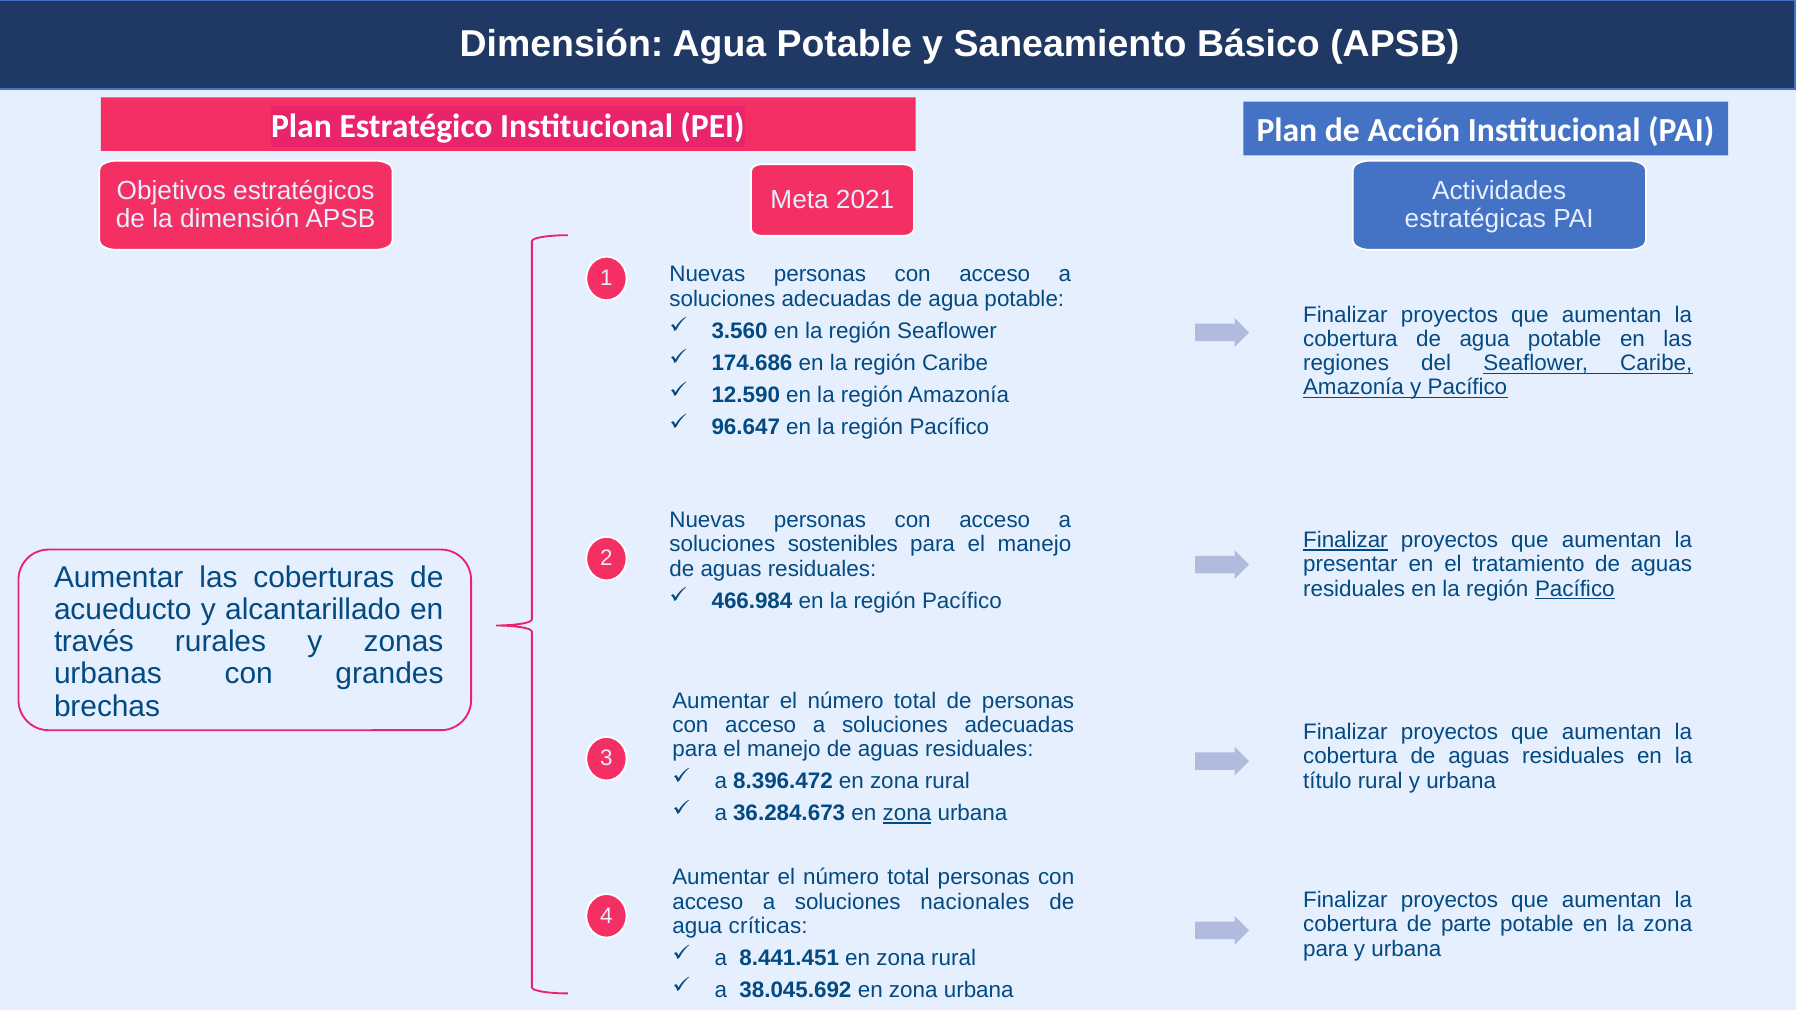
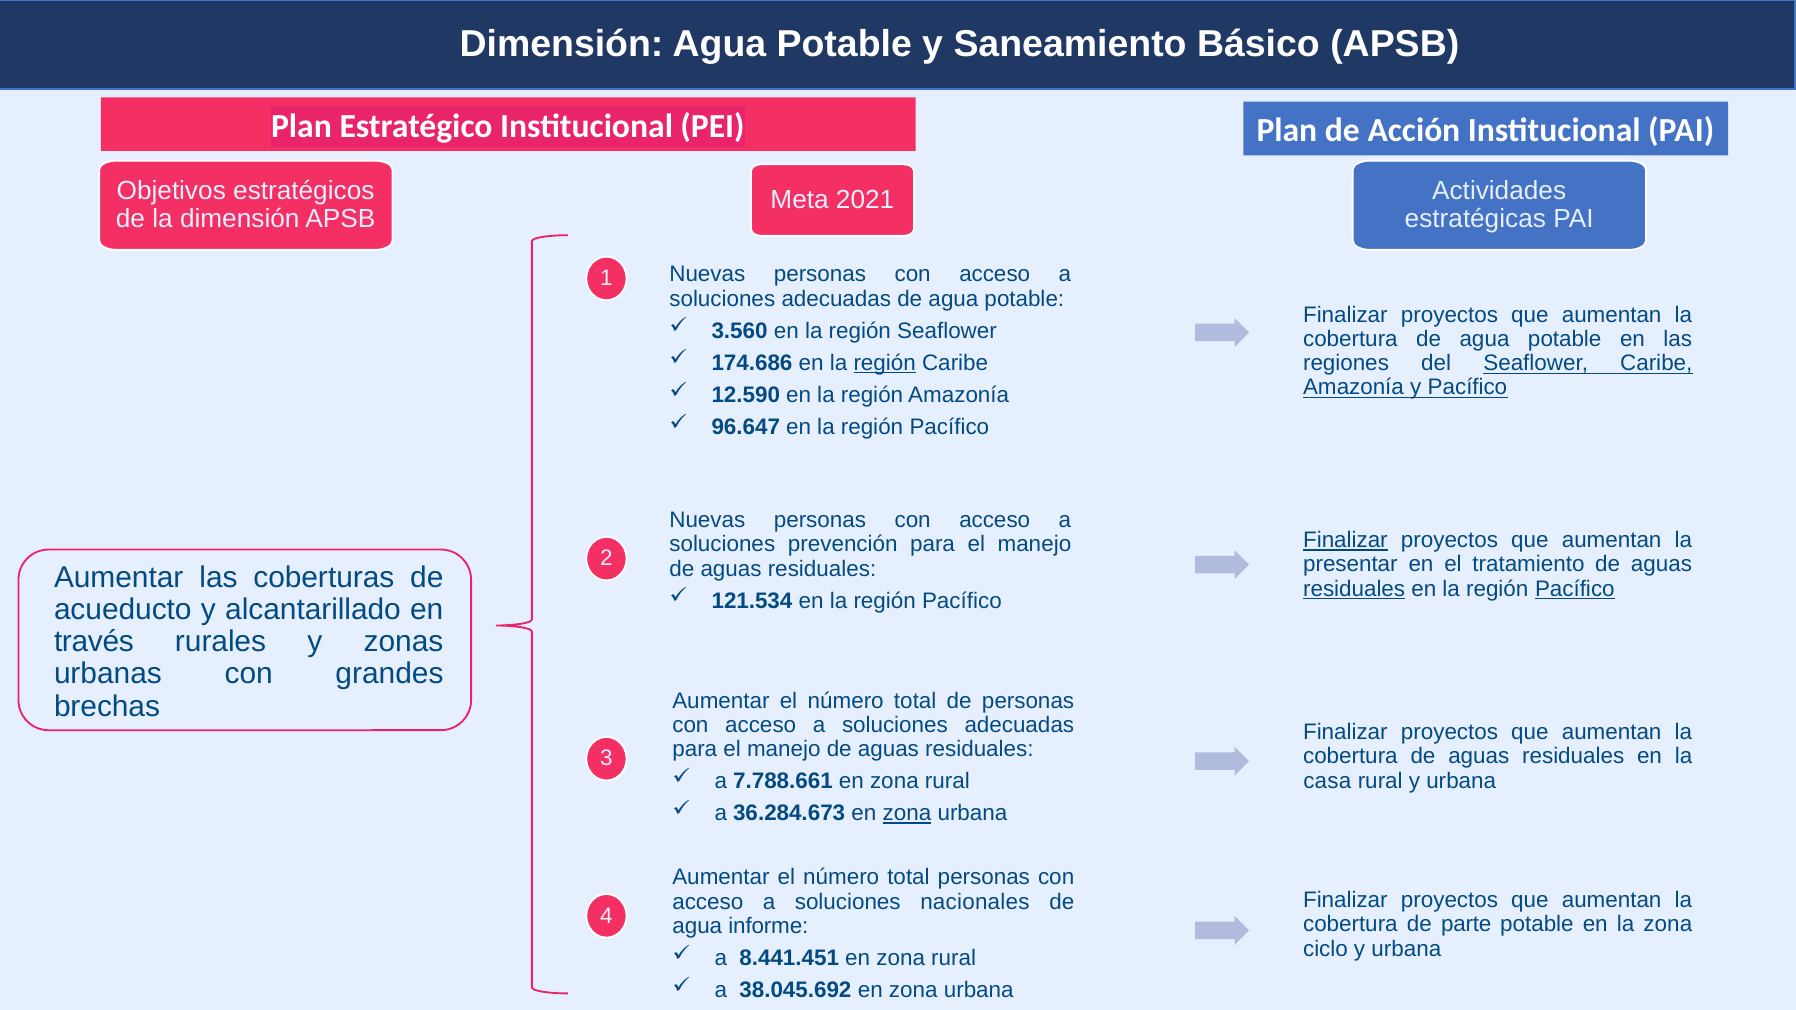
región underline: none -> present (885, 363)
sostenibles: sostenibles -> prevención (843, 545)
residuales underline: none -> present (1354, 589)
466.984: 466.984 -> 121.534 (752, 601)
8.396.472: 8.396.472 -> 7.788.661 (783, 782)
título: título -> casa (1327, 781)
críticas: críticas -> informe (768, 926)
para: para -> ciclo (1325, 949)
